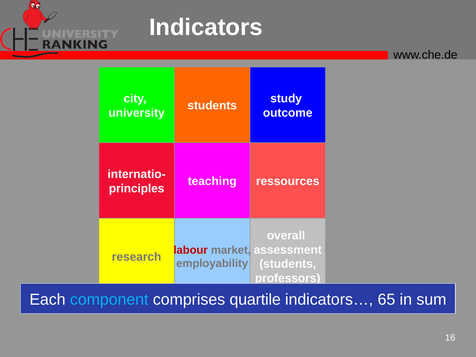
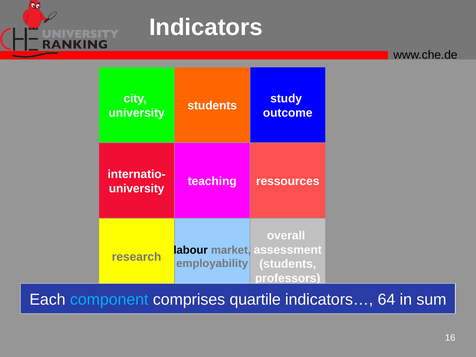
principles: principles -> university (137, 188)
labour colour: red -> black (191, 250)
65: 65 -> 64 (386, 300)
